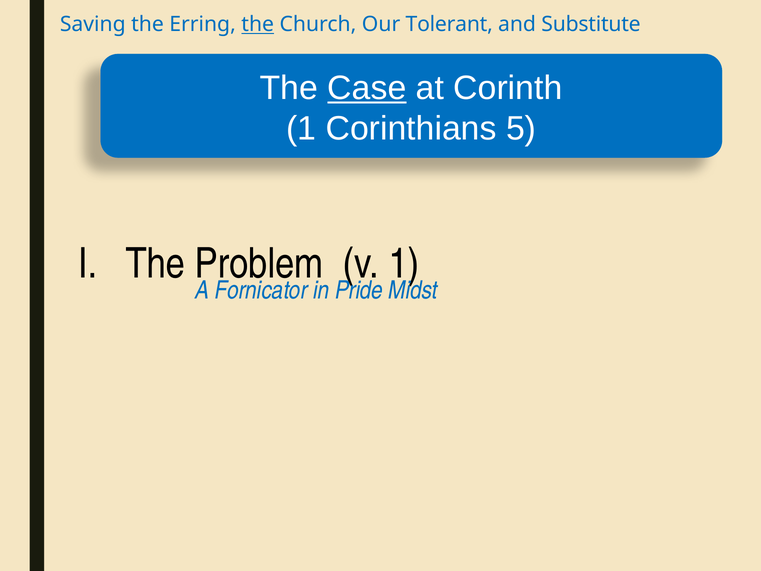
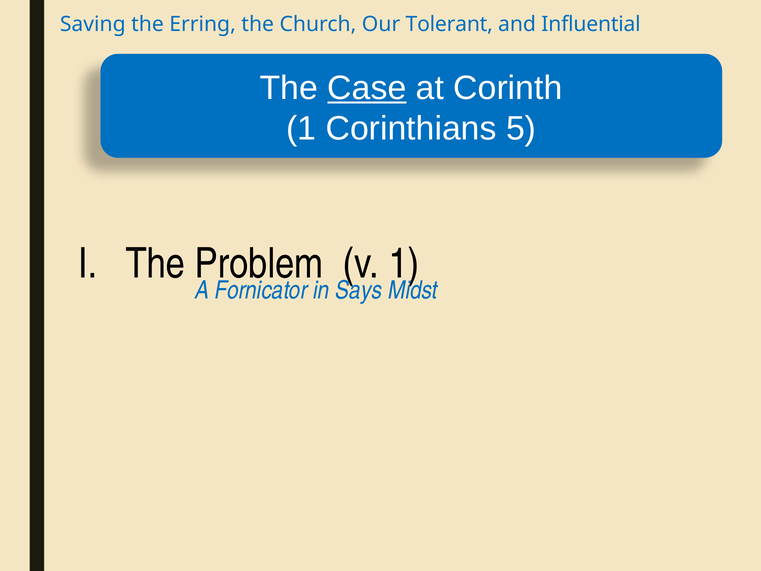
the underline: present -> none (258, 24)
Substitute: Substitute -> Influential (591, 24)
Pride: Pride -> Says (359, 290)
